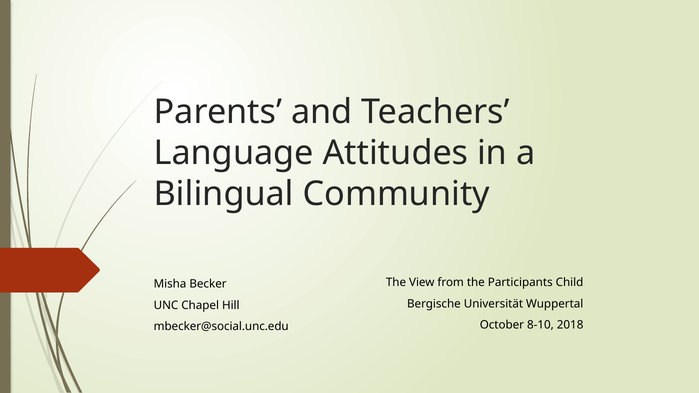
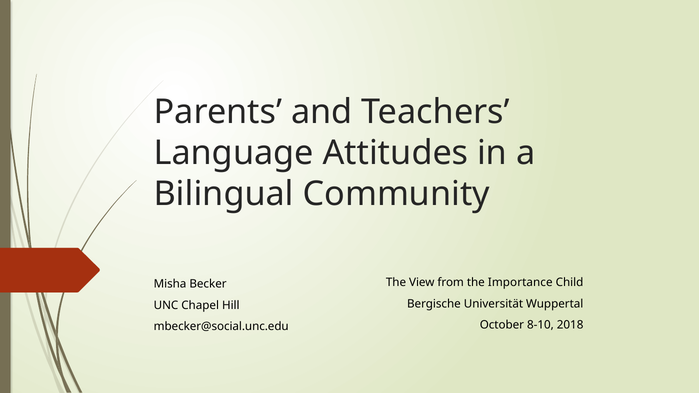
Participants: Participants -> Importance (520, 283)
